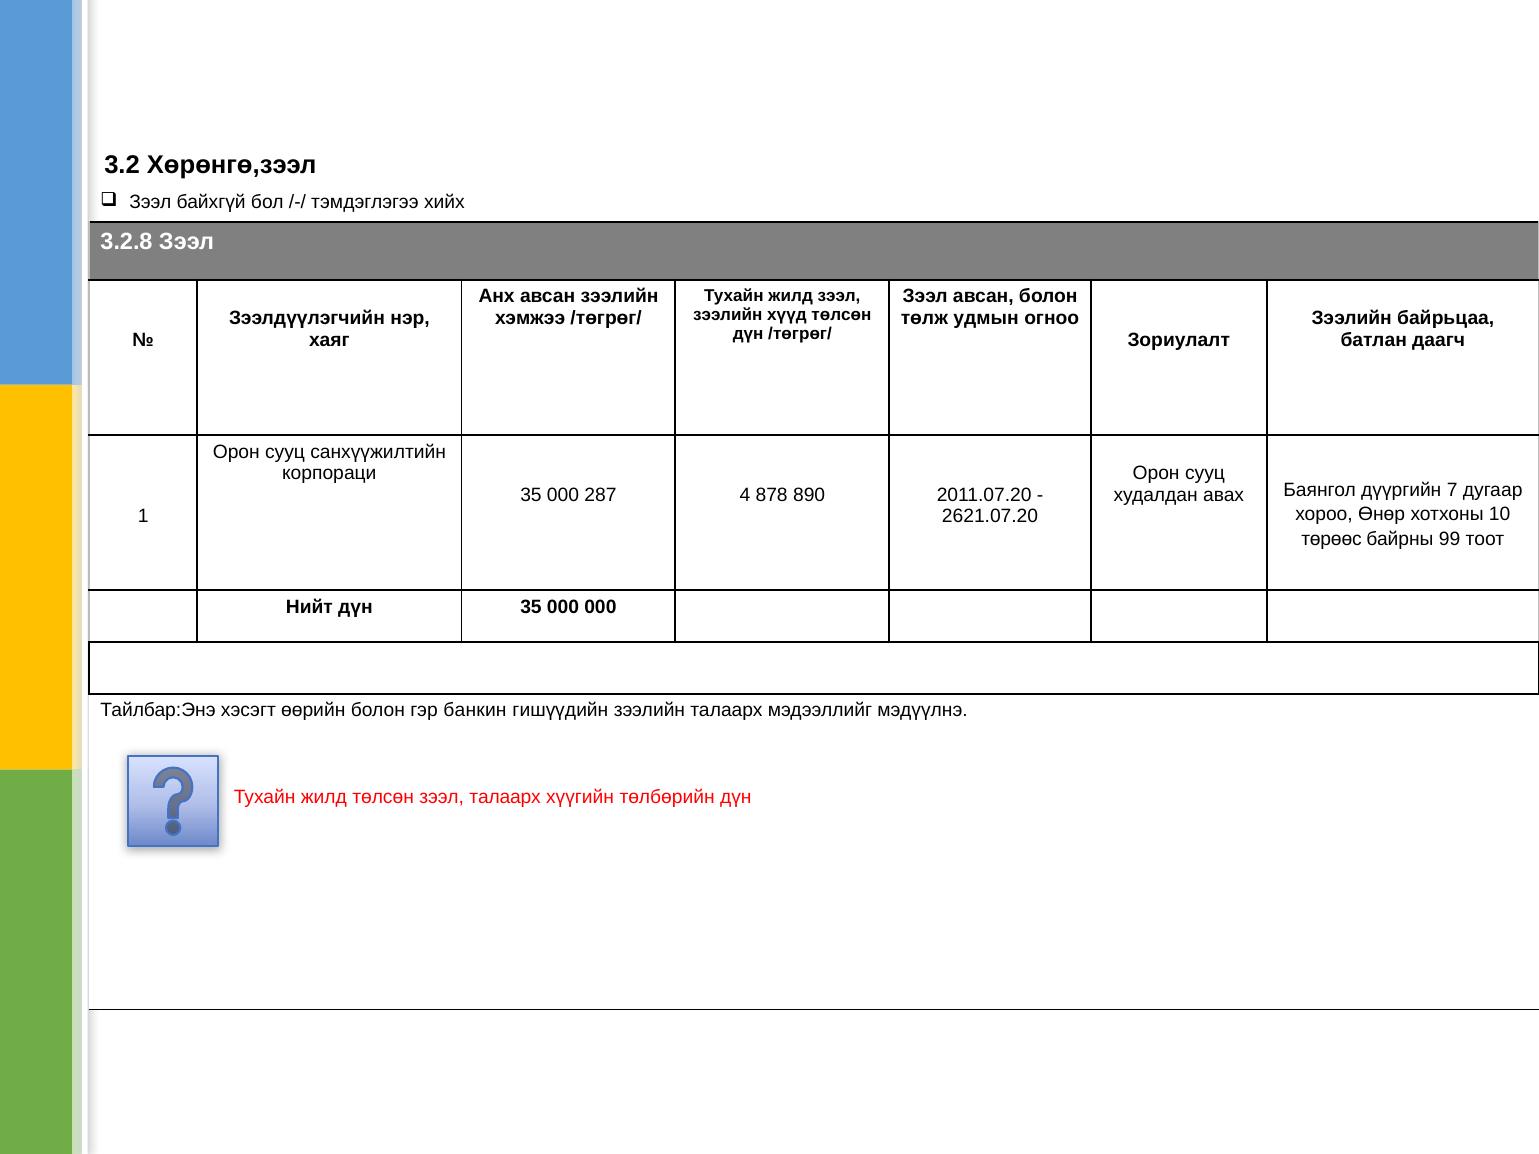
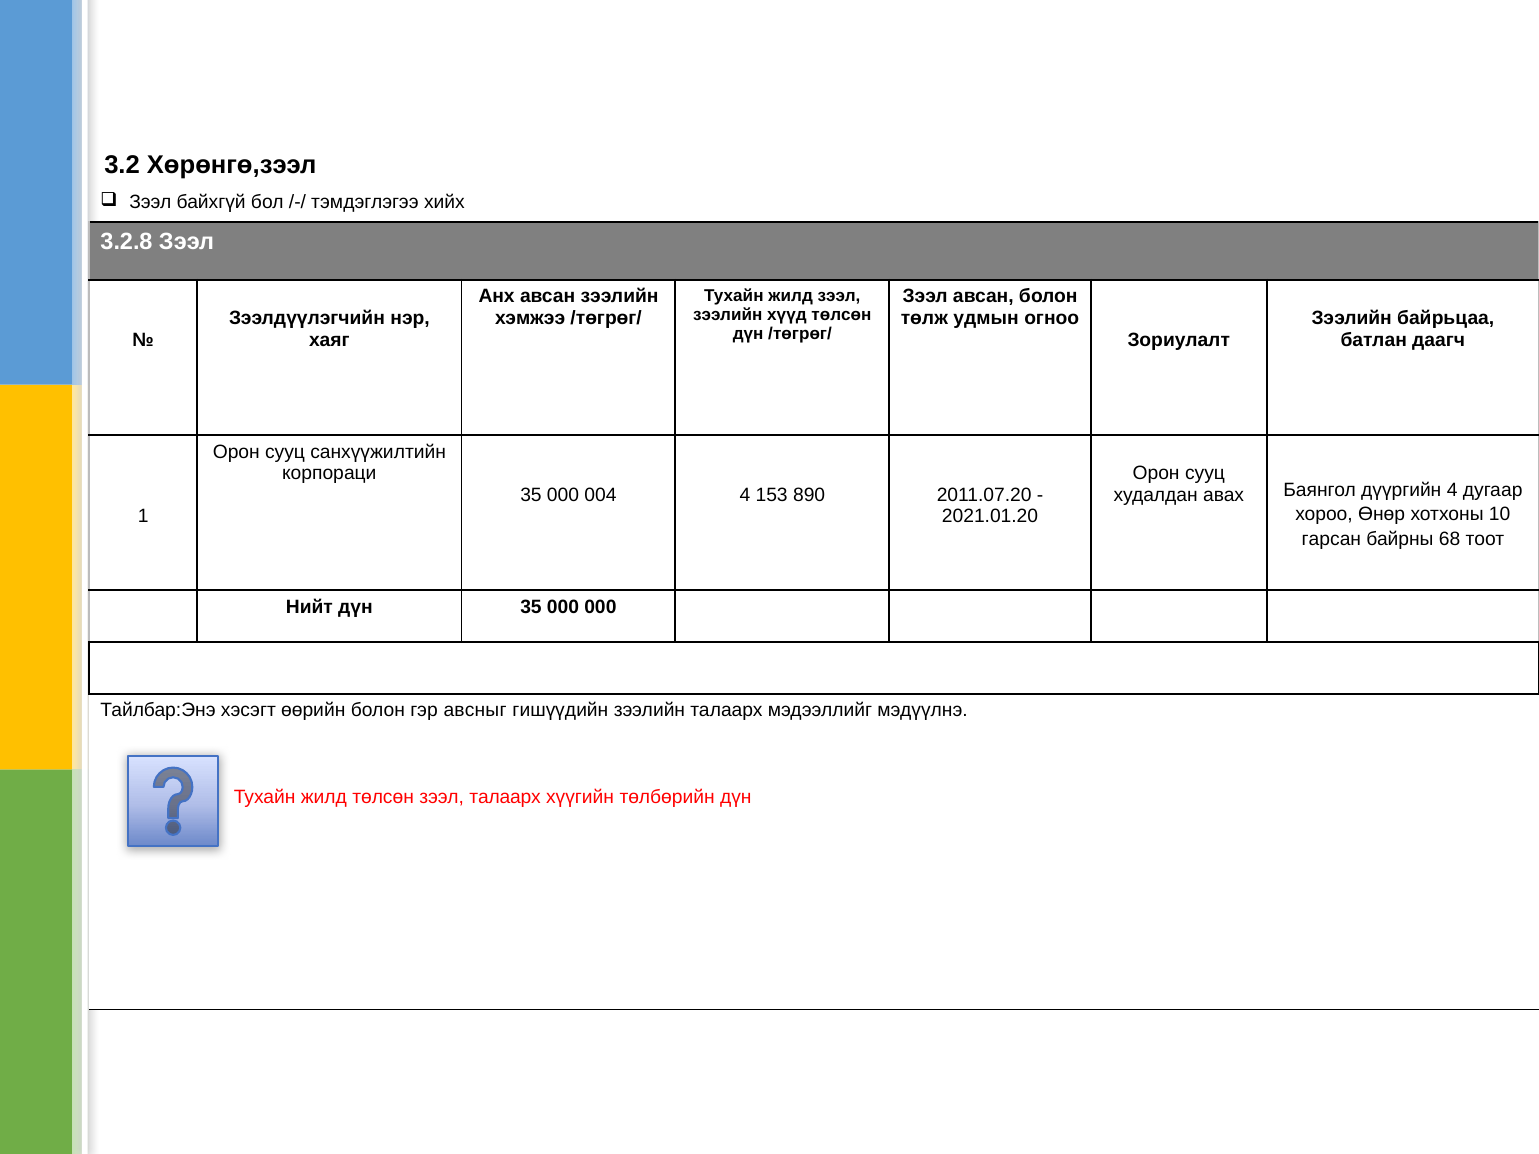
287: 287 -> 004 (600, 495)
878: 878 -> 153 (772, 495)
дүүргийн 7: 7 -> 4 (1452, 490)
2621.07.20: 2621.07.20 -> 2021.01.20 (990, 517)
төрөөс: төрөөс -> гарсан (1331, 539)
99: 99 -> 68 (1450, 539)
банкин: банкин -> авсныг (475, 711)
